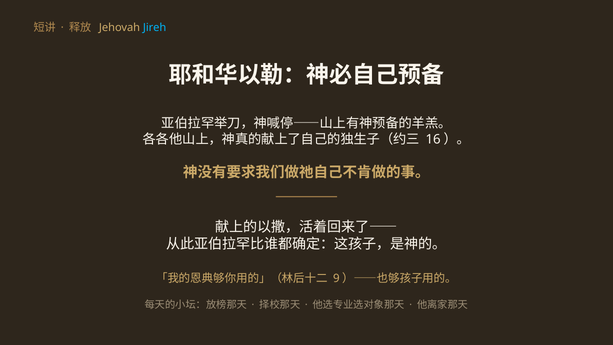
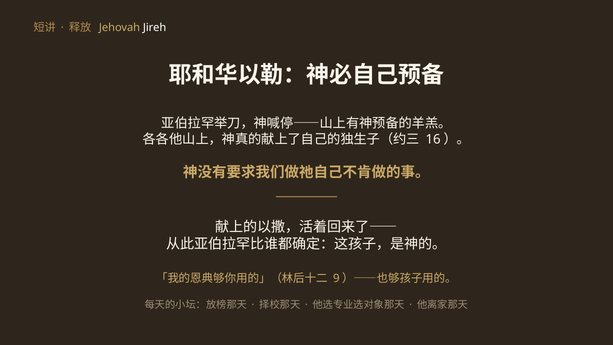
Jireh colour: light blue -> white (155, 28)
